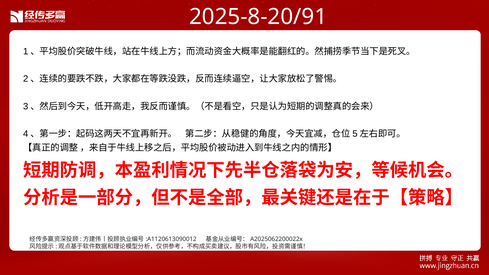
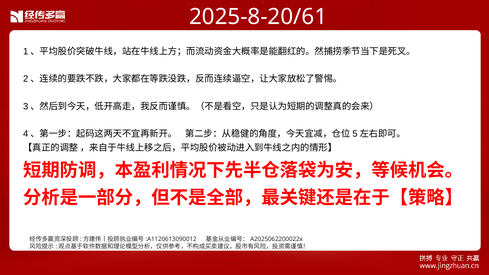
2025-8-20/91: 2025-8-20/91 -> 2025-8-20/61 (258, 17)
